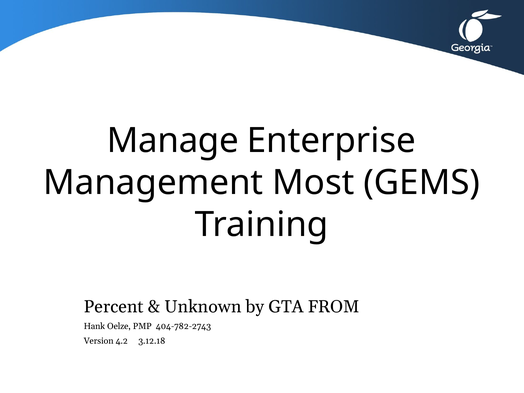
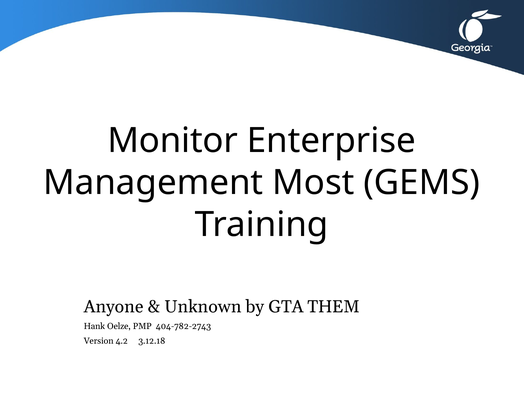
Manage: Manage -> Monitor (173, 141)
Percent: Percent -> Anyone (114, 307)
FROM: FROM -> THEM (334, 307)
